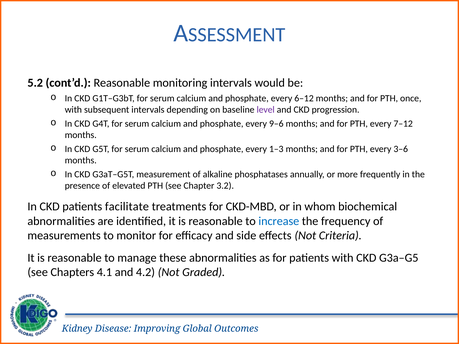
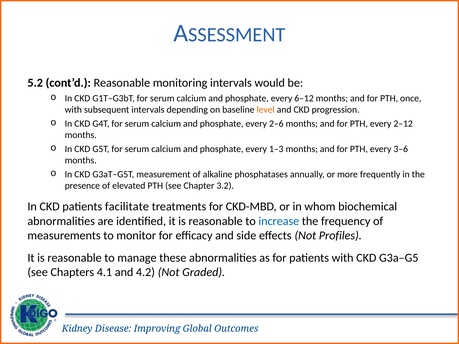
level colour: purple -> orange (266, 110)
9–6: 9–6 -> 2–6 (276, 124)
7–12: 7–12 -> 2–12 (403, 124)
Criteria: Criteria -> Profiles (340, 236)
